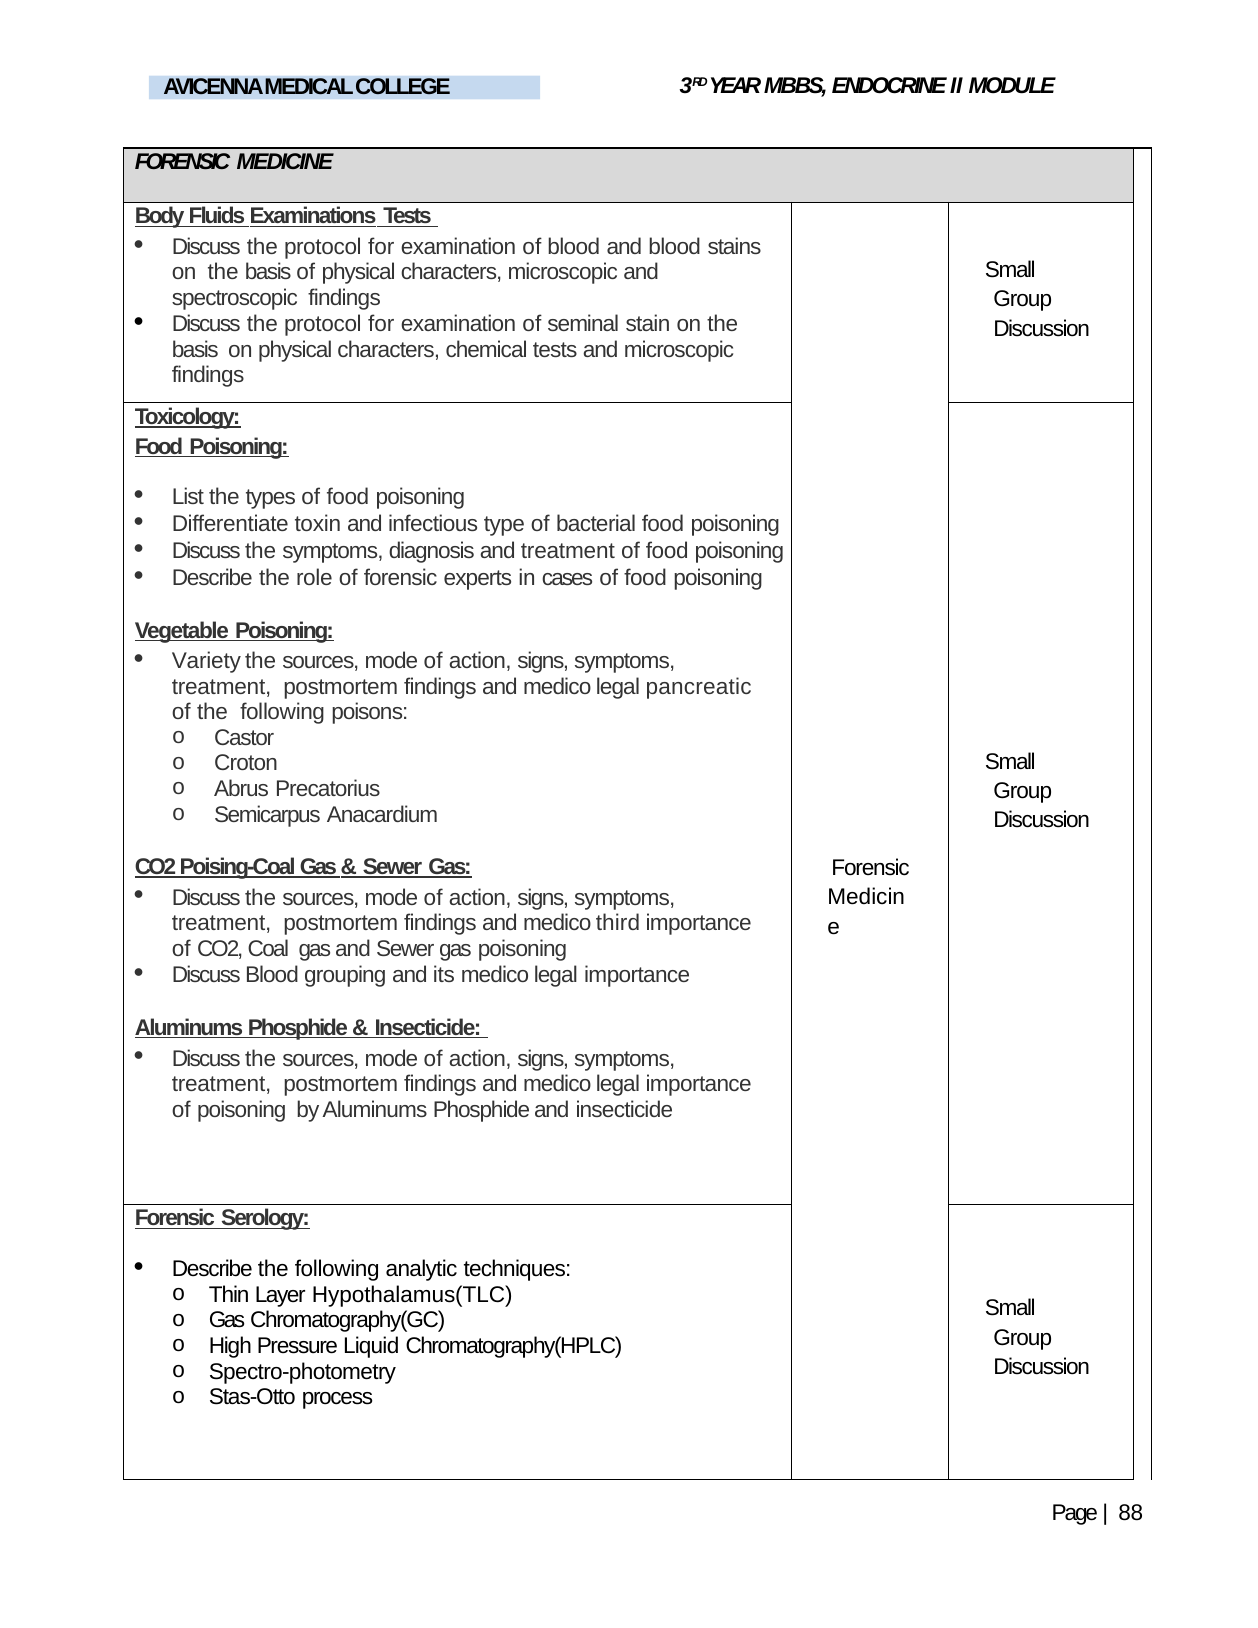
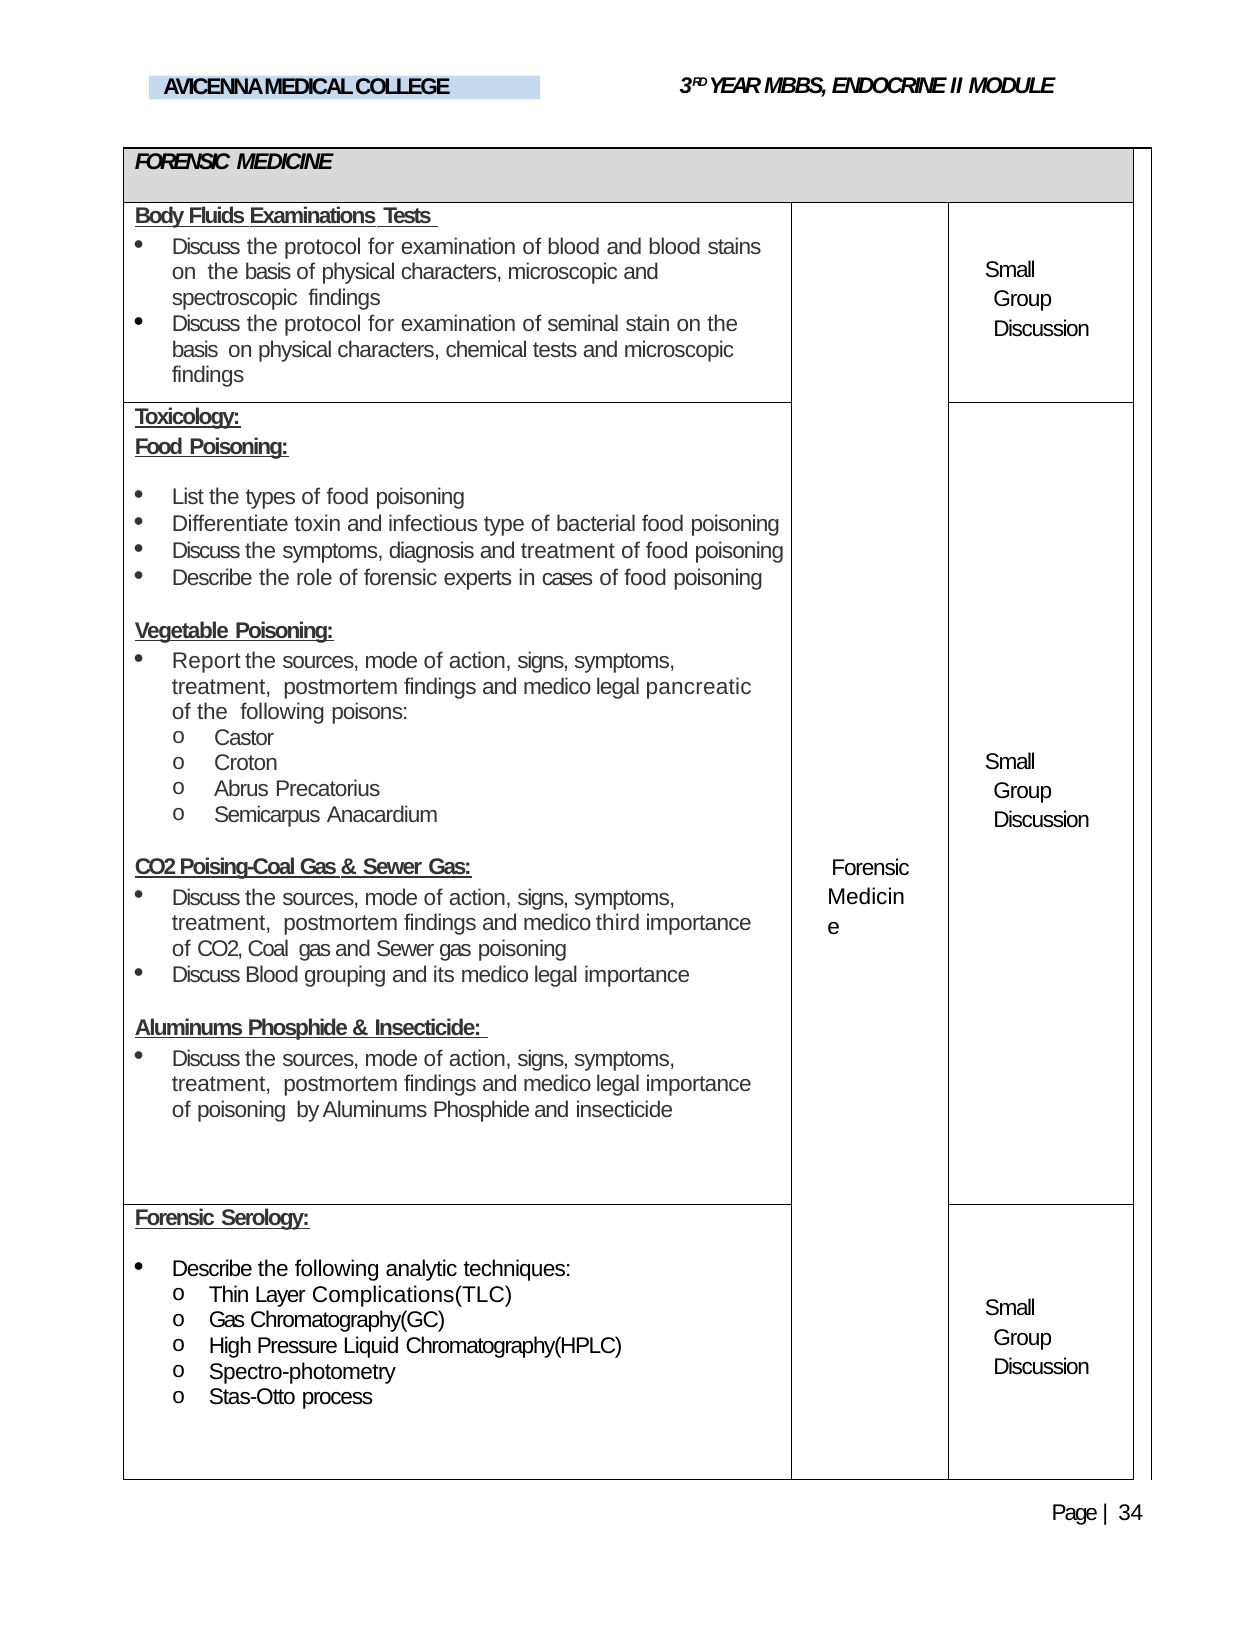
Variety: Variety -> Report (206, 661)
Hypothalamus(TLC: Hypothalamus(TLC -> Complications(TLC (412, 1295)
88: 88 -> 34 (1131, 1513)
